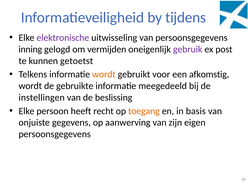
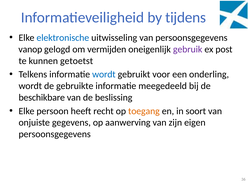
elektronische colour: purple -> blue (63, 38)
inning: inning -> vanop (30, 49)
wordt colour: orange -> blue (104, 74)
afkomstig: afkomstig -> onderling (209, 74)
instellingen: instellingen -> beschikbare (42, 98)
basis: basis -> soort (196, 111)
